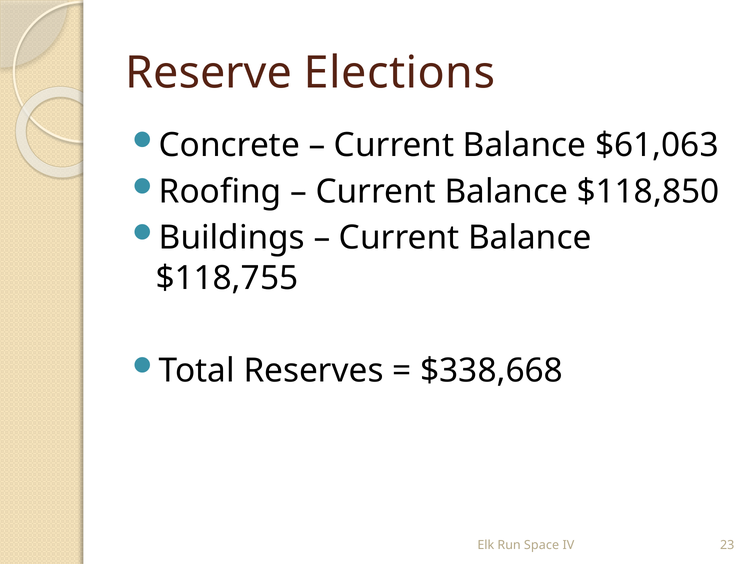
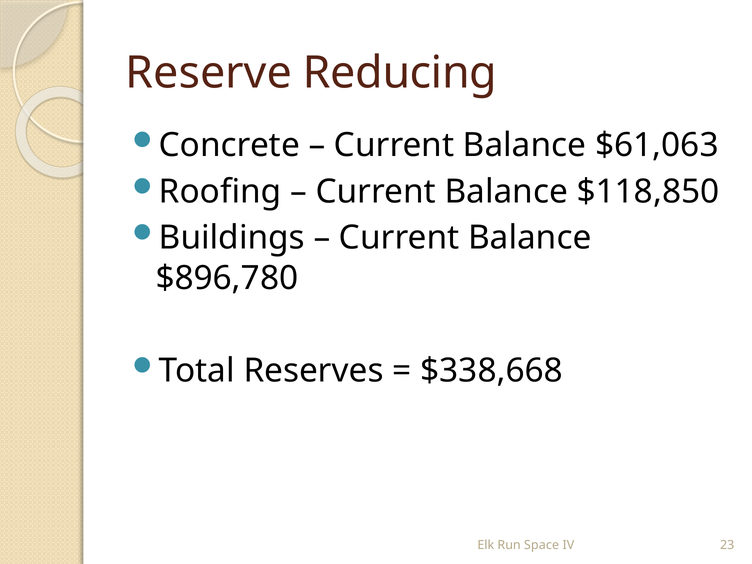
Elections: Elections -> Reducing (400, 73)
$118,755: $118,755 -> $896,780 (227, 278)
